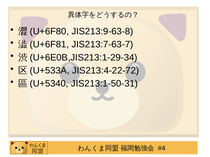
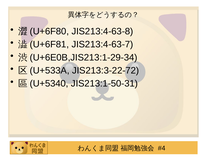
JIS213:9-63-8: JIS213:9-63-8 -> JIS213:4-63-8 (102, 31)
JIS213:7-63-7: JIS213:7-63-7 -> JIS213:4-63-7 (102, 45)
JIS213:4-22-72: JIS213:4-22-72 -> JIS213:3-22-72 (106, 71)
